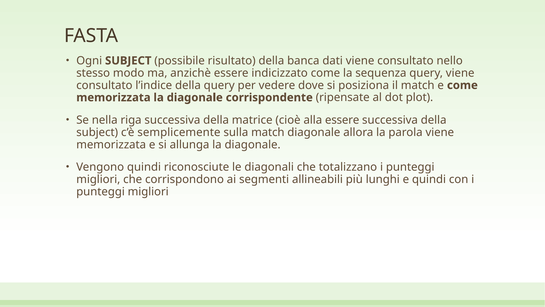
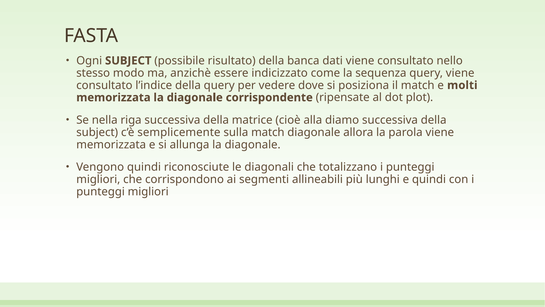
e come: come -> molti (462, 85)
alla essere: essere -> diamo (342, 120)
